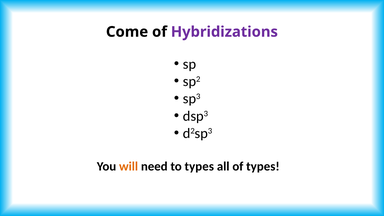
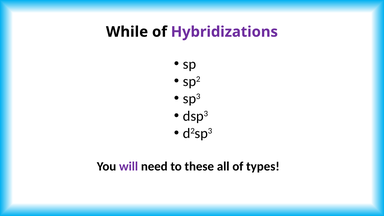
Come: Come -> While (127, 32)
will colour: orange -> purple (129, 166)
to types: types -> these (199, 166)
